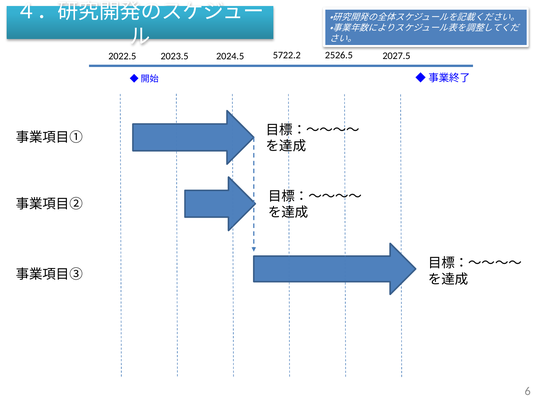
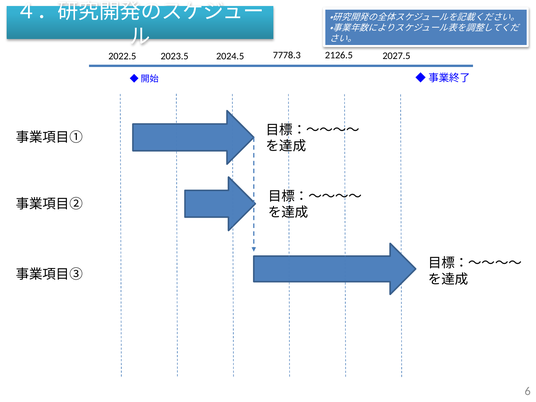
5722.2: 5722.2 -> 7778.3 (287, 55)
2526.5: 2526.5 -> 2126.5 (339, 55)
